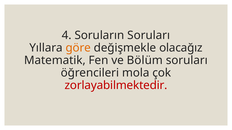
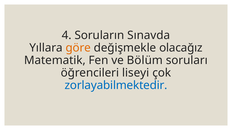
Soruların Soruları: Soruları -> Sınavda (149, 35)
mola: mola -> liseyi (136, 73)
zorlayabilmektedir colour: red -> blue (116, 86)
